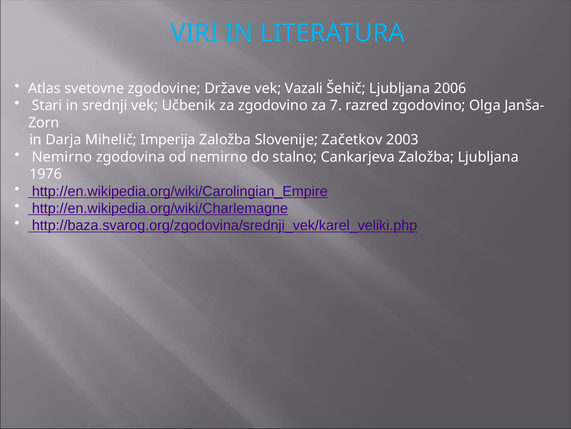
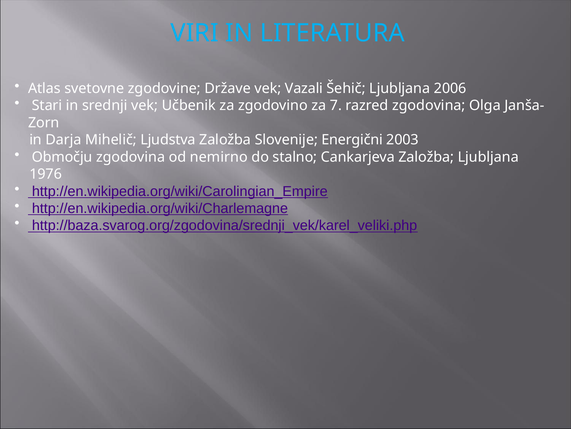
razred zgodovino: zgodovino -> zgodovina (429, 105)
Imperija: Imperija -> Ljudstva (168, 140)
Začetkov: Začetkov -> Energični (352, 140)
Nemirno: Nemirno -> Območju (62, 157)
